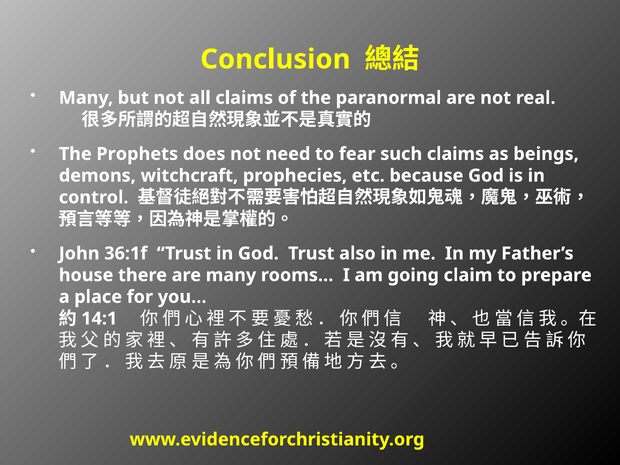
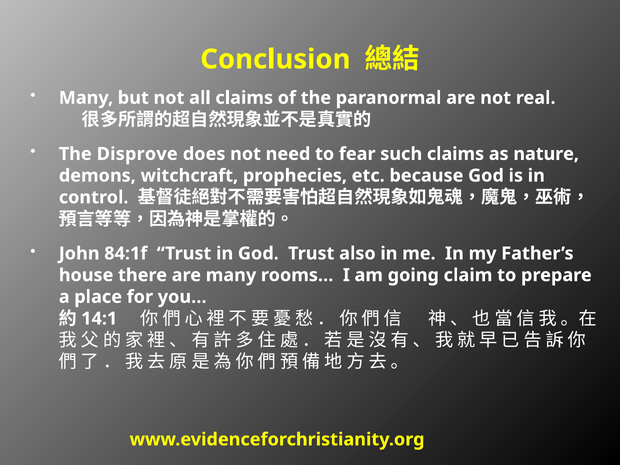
Prophets: Prophets -> Disprove (137, 154)
beings: beings -> nature (546, 154)
36:1f: 36:1f -> 84:1f (126, 253)
